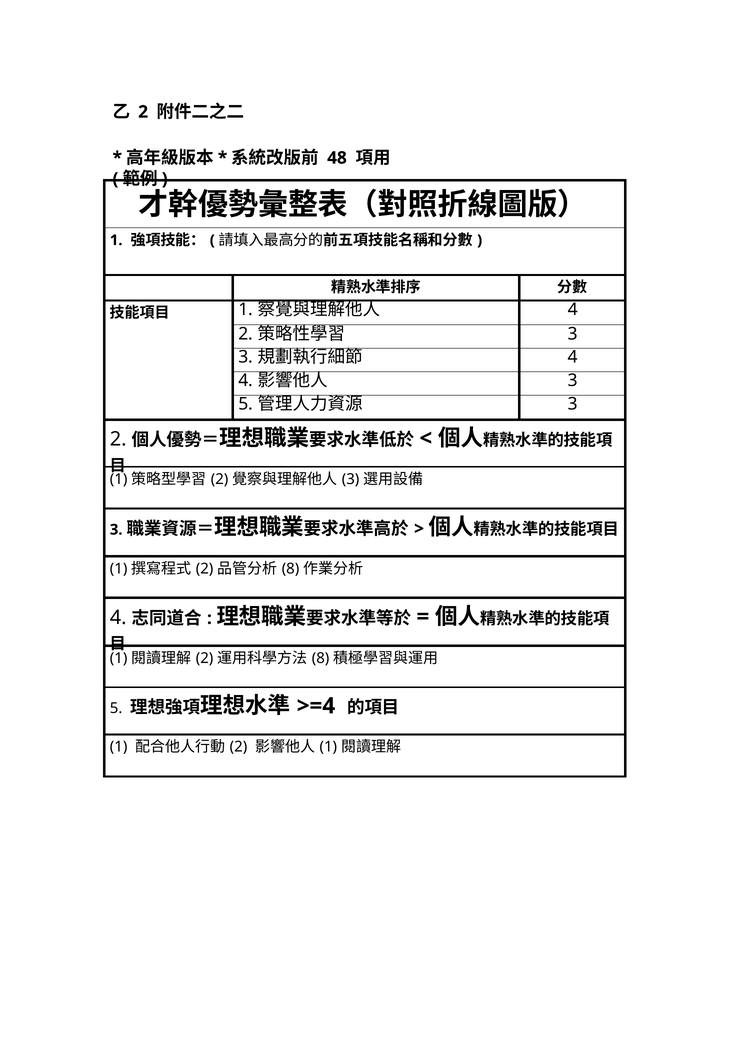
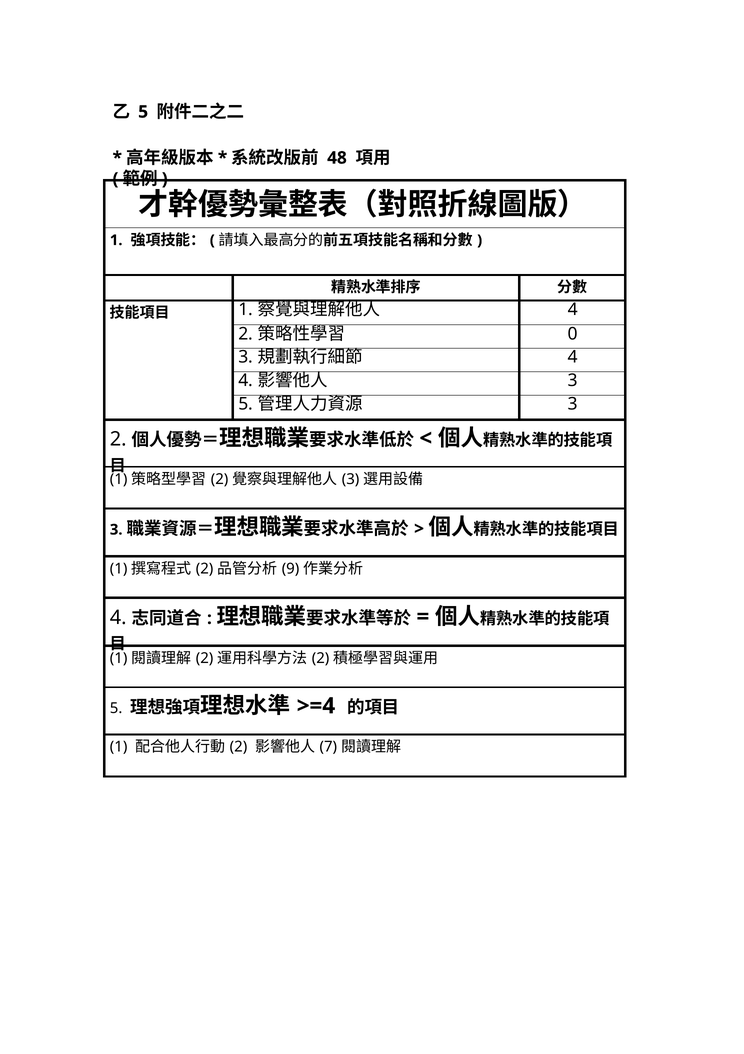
2: 2 -> 5 (143, 112)
3: 3 -> 0 (573, 334)
8: 8 -> 9 (291, 568)
8: 8 -> 2 (321, 658)
1: 1 -> 7 (328, 747)
